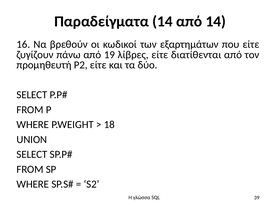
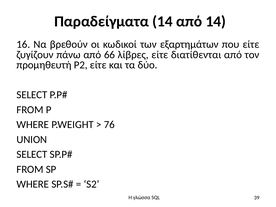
19: 19 -> 66 (109, 55)
18: 18 -> 76 (109, 125)
